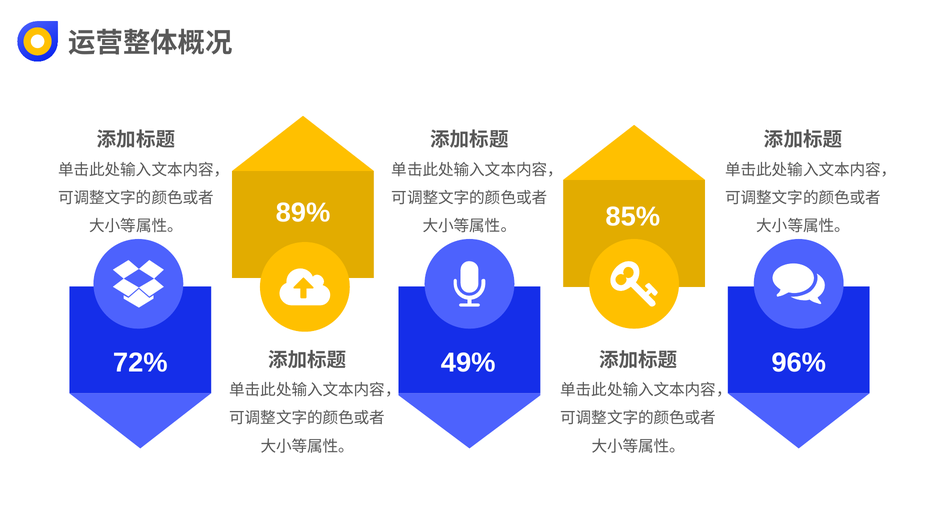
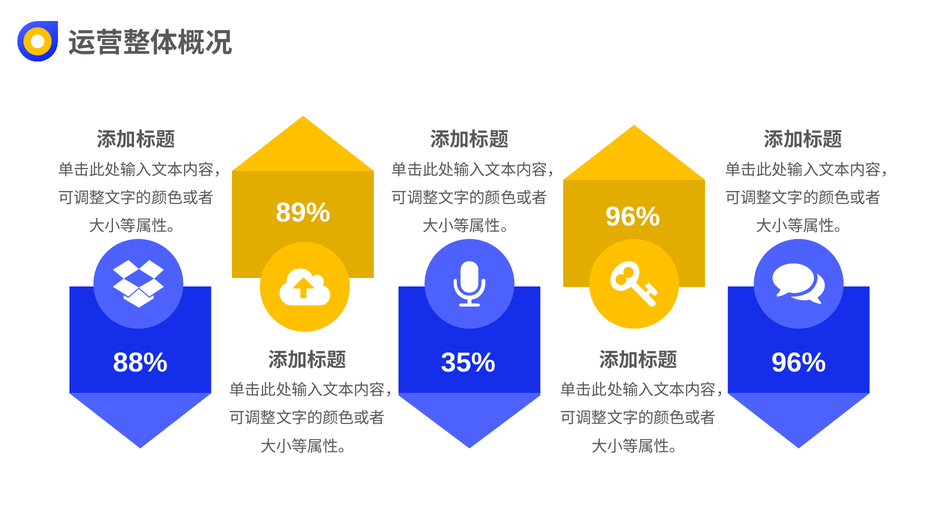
85%: 85% -> 96% (633, 217)
72%: 72% -> 88% (140, 363)
49%: 49% -> 35% (468, 363)
